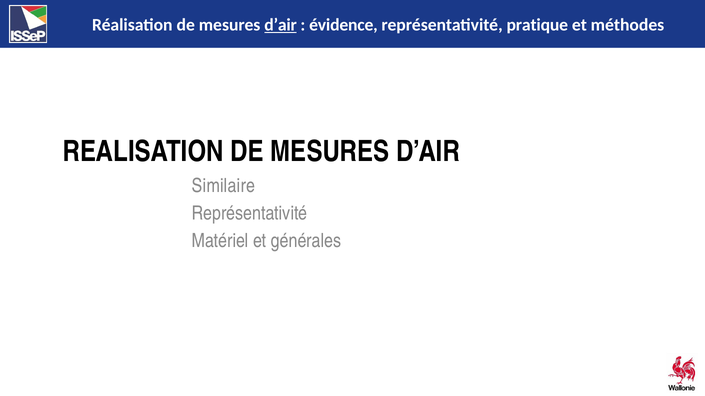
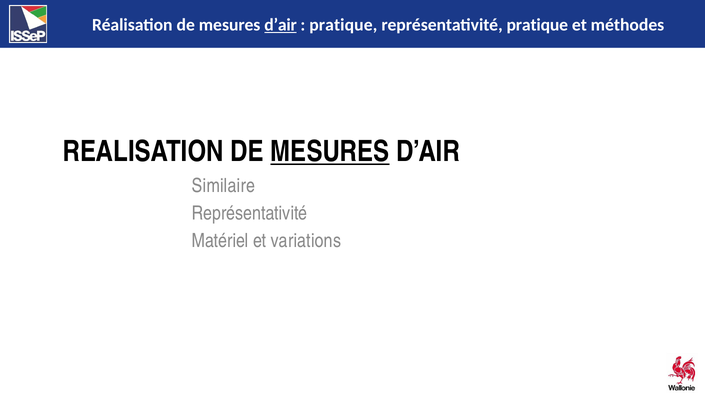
évidence: évidence -> pratique (343, 25)
MESURES underline: none -> present (330, 152)
générales: générales -> variations (306, 241)
